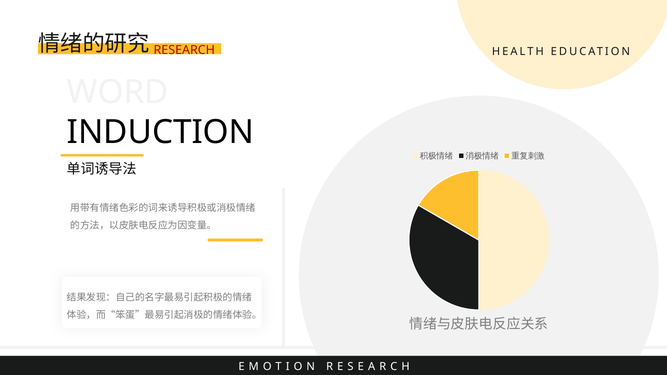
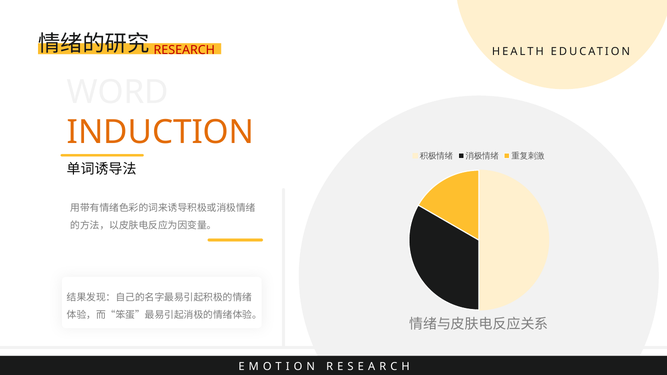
INDUCTION colour: black -> orange (161, 132)
